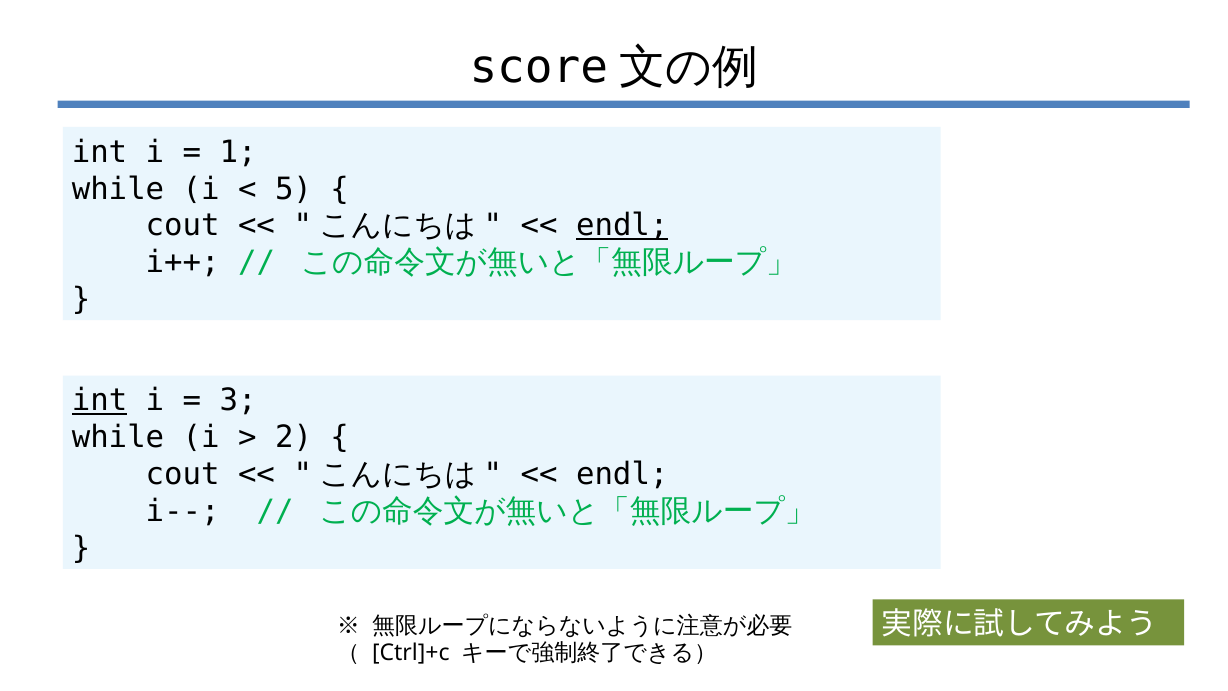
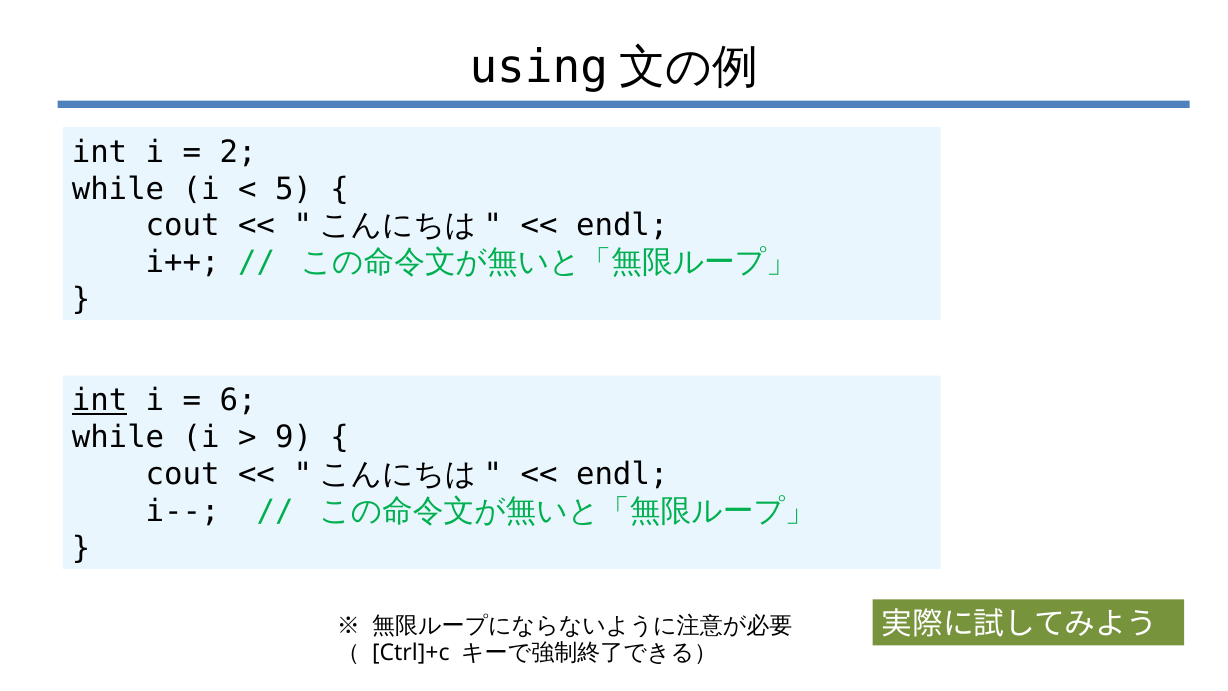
score: score -> using (539, 67)
1: 1 -> 2 (238, 152)
endl underline: present -> none (622, 226)
3: 3 -> 6 (238, 401)
2: 2 -> 9 (294, 437)
